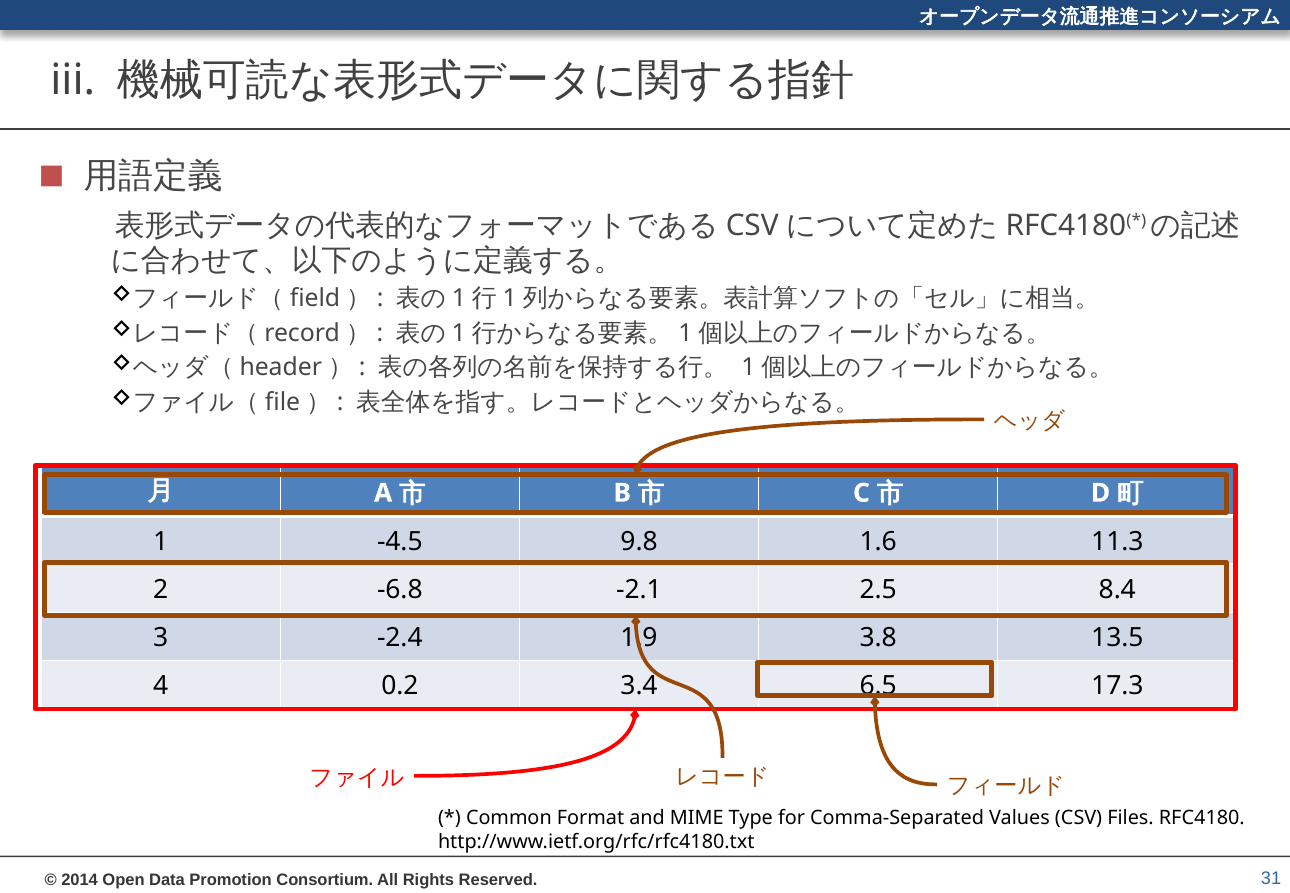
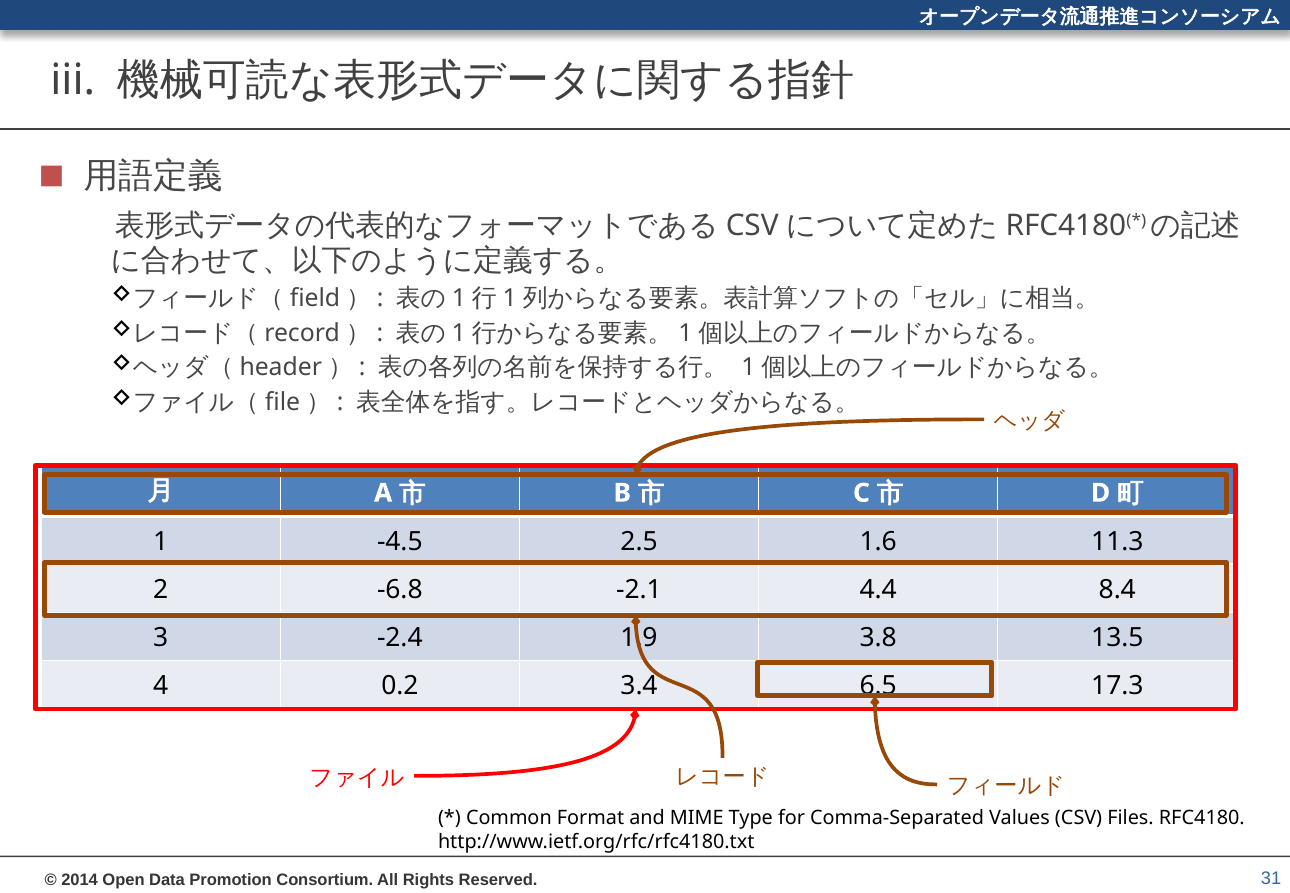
9.8: 9.8 -> 2.5 (639, 541)
2.5: 2.5 -> 4.4 (878, 590)
